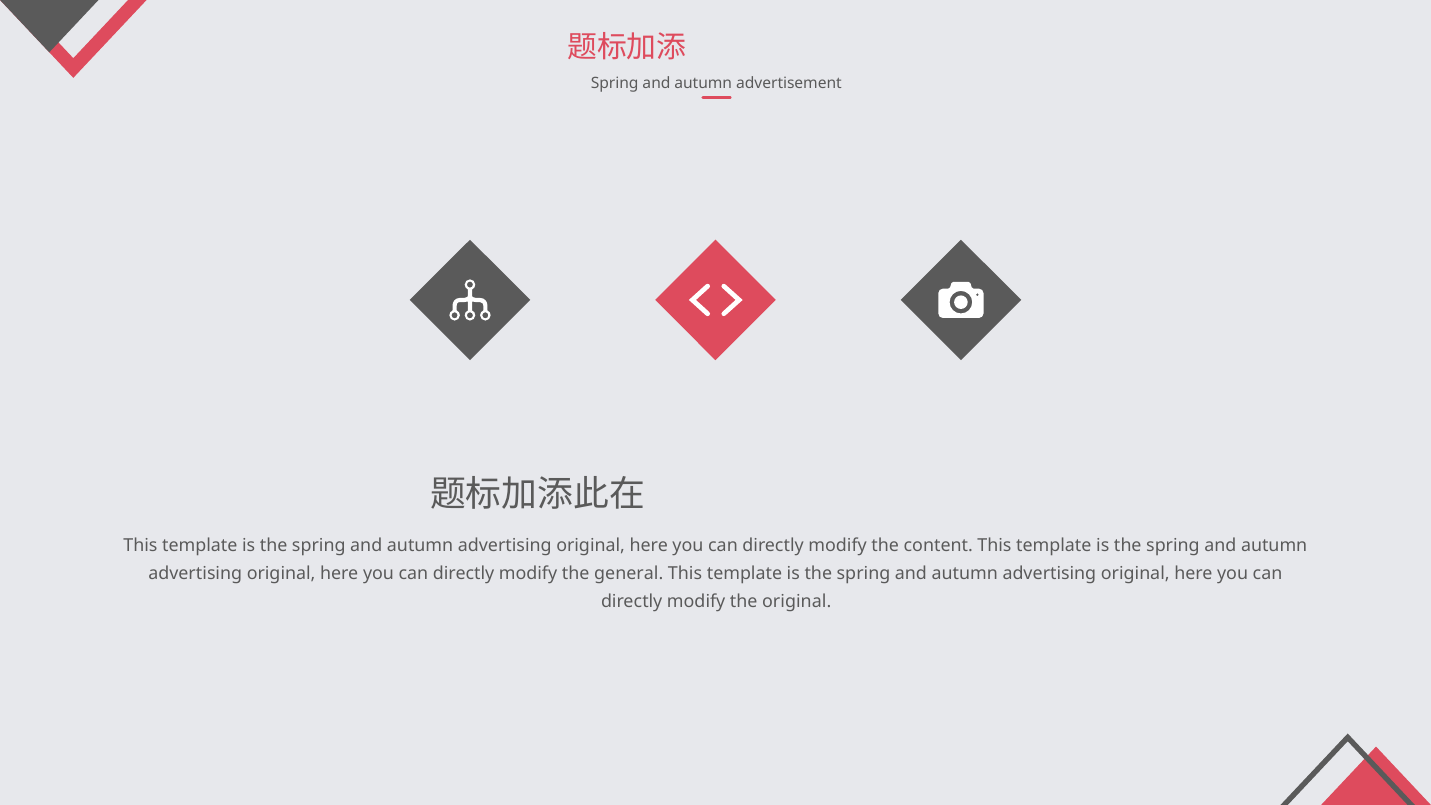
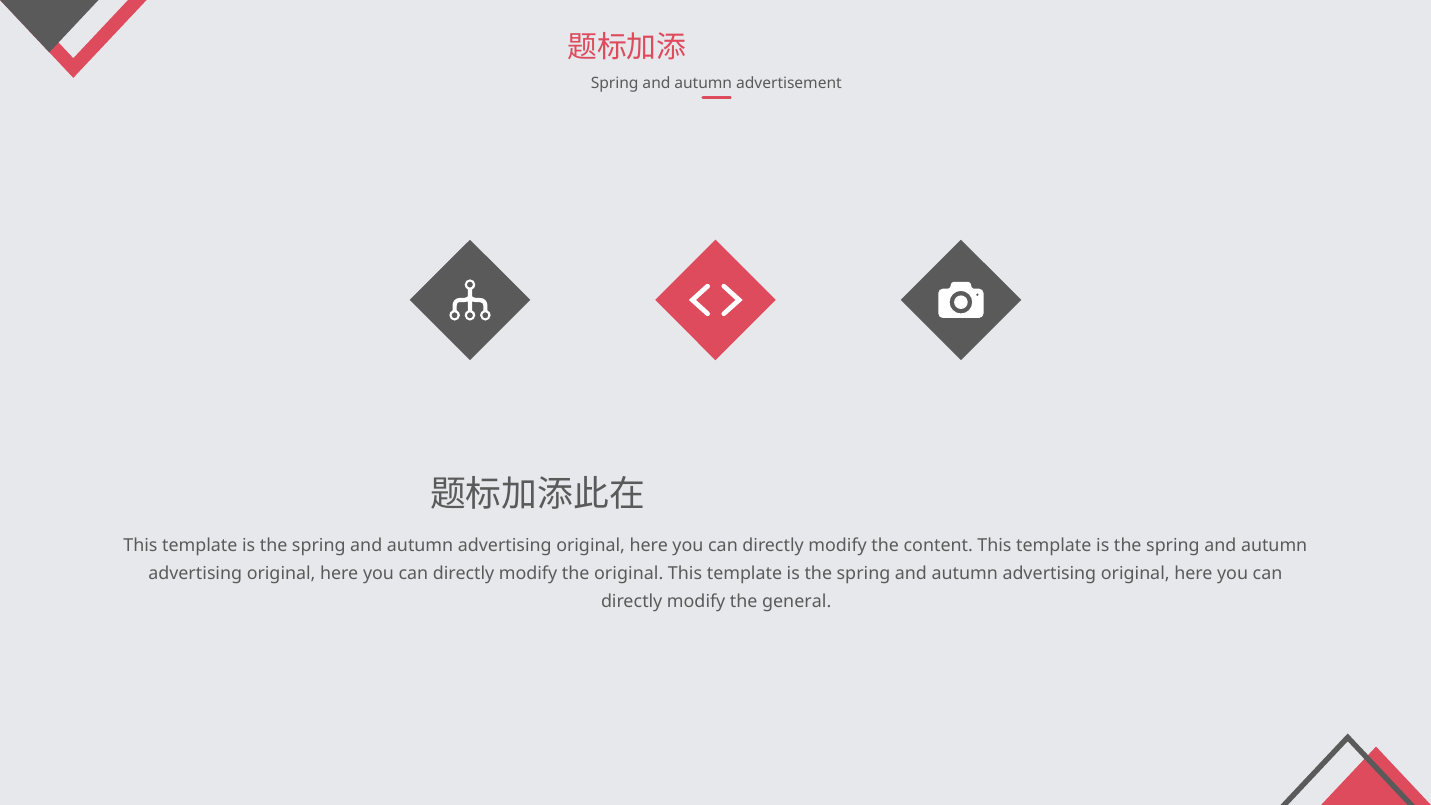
the general: general -> original (629, 573)
the original: original -> general (797, 601)
